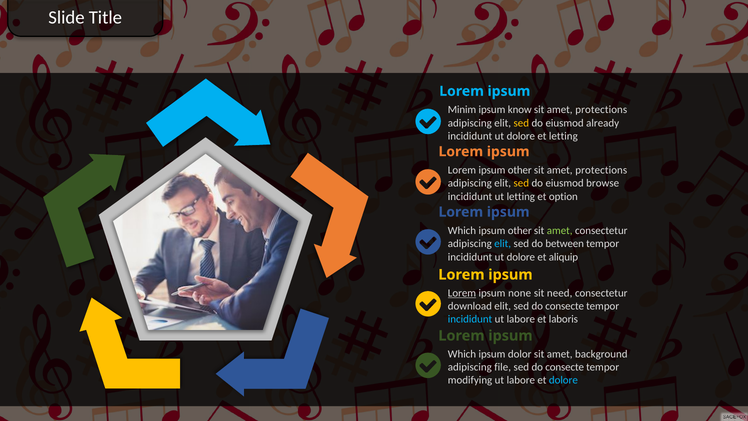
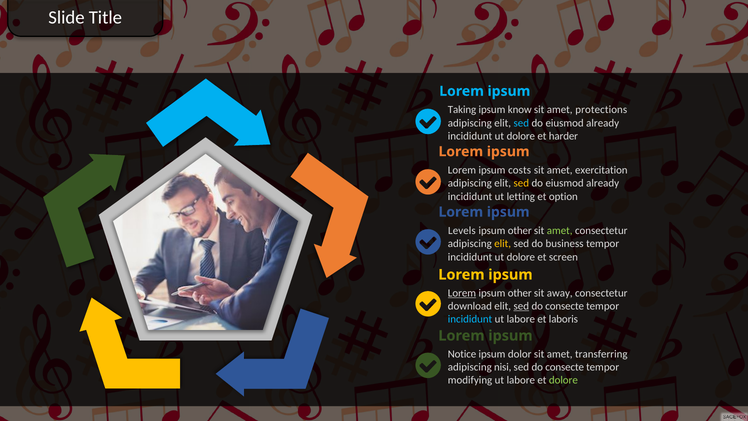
Minim: Minim -> Taking (462, 110)
sed colour: yellow -> light blue (521, 123)
et letting: letting -> harder (563, 136)
Lorem ipsum other: other -> costs (520, 170)
protections: protections -> exercitation (601, 170)
browse: browse -> already (603, 183)
Which: Which -> Levels (462, 231)
elit colour: light blue -> yellow (503, 244)
between: between -> business (565, 244)
aliquip: aliquip -> screen (563, 257)
none: none -> other (520, 293)
need: need -> away (560, 293)
sed underline: none -> present (521, 306)
Which: Which -> Notice (462, 354)
background: background -> transferring (601, 354)
file: file -> nisi (503, 367)
dolore colour: light blue -> light green (563, 380)
